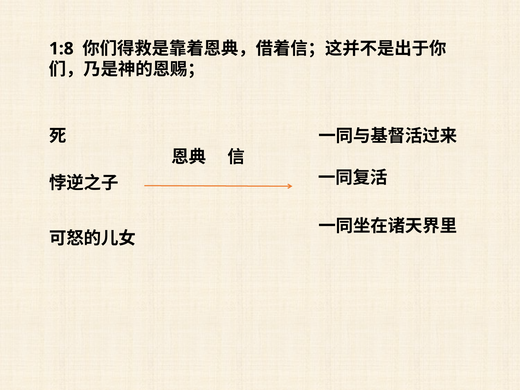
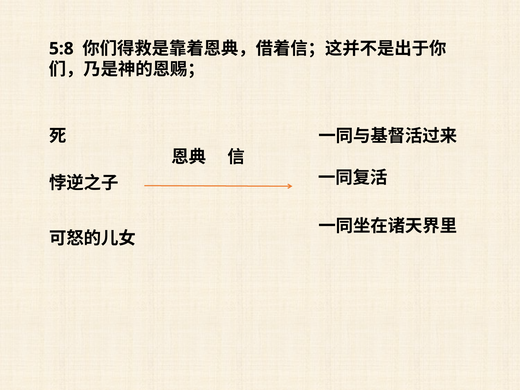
1:8: 1:8 -> 5:8 (61, 49)
